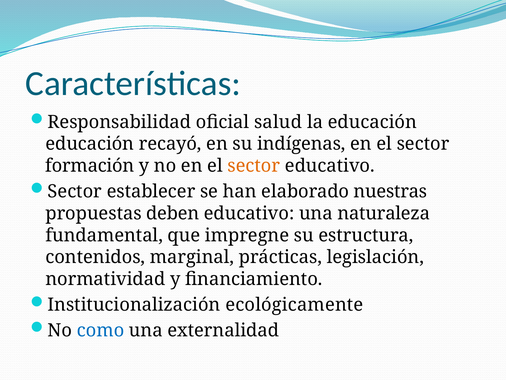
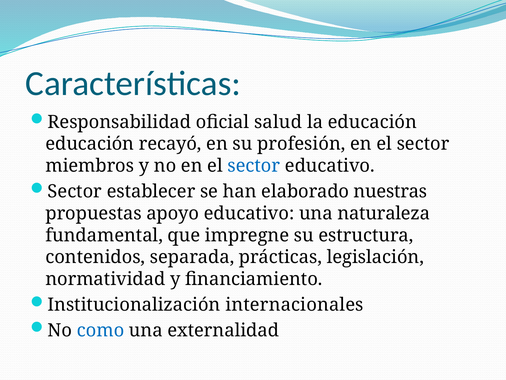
indígenas: indígenas -> profesión (301, 144)
formación: formación -> miembros (90, 166)
sector colour: orange -> blue (254, 166)
deben: deben -> apoyo (173, 213)
marginal: marginal -> separada (192, 257)
ecológicamente: ecológicamente -> internacionales (294, 304)
